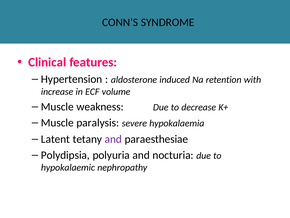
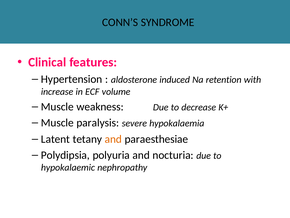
and colour: purple -> orange (113, 139)
